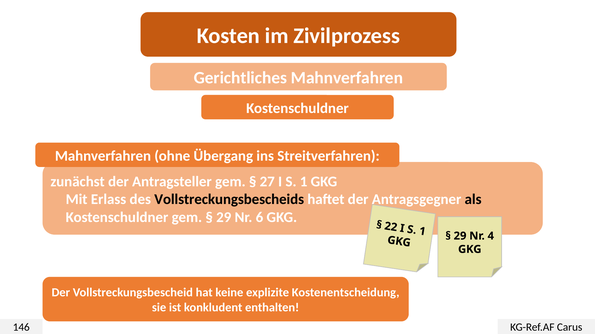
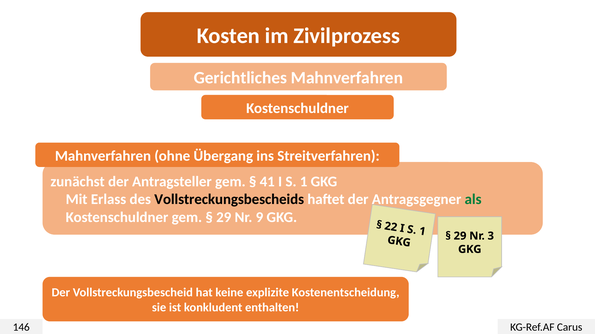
27: 27 -> 41 (267, 182)
als colour: black -> green (473, 200)
6: 6 -> 9 (259, 218)
4: 4 -> 3 (491, 236)
